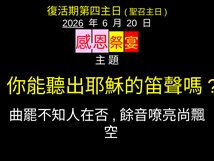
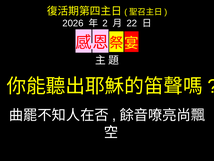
2026 underline: present -> none (73, 23)
6: 6 -> 2 (105, 23)
20: 20 -> 22 (132, 23)
